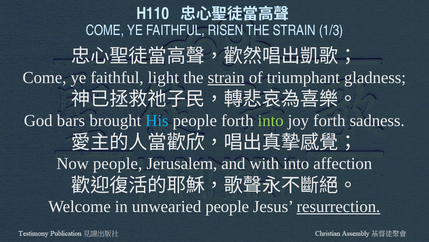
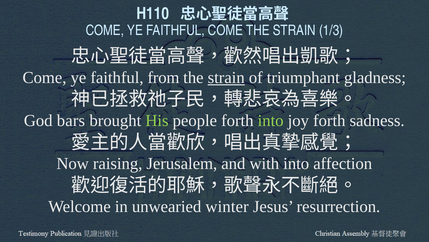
FAITHFUL RISEN: RISEN -> COME (225, 30)
light: light -> from (163, 77)
His colour: light blue -> light green (157, 120)
Now people: people -> raising (118, 163)
unwearied people: people -> winter (227, 206)
resurrection underline: present -> none (338, 206)
